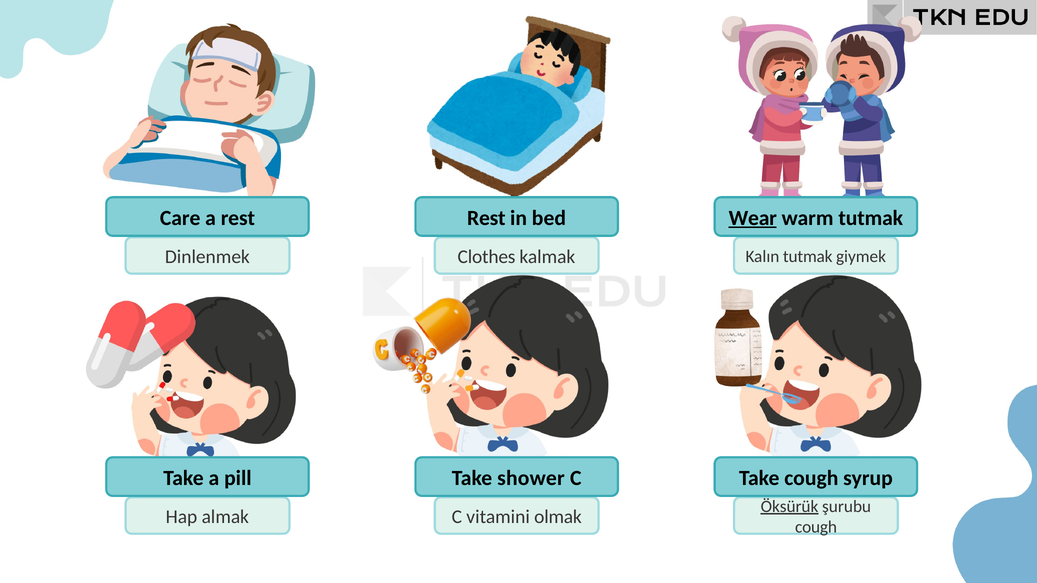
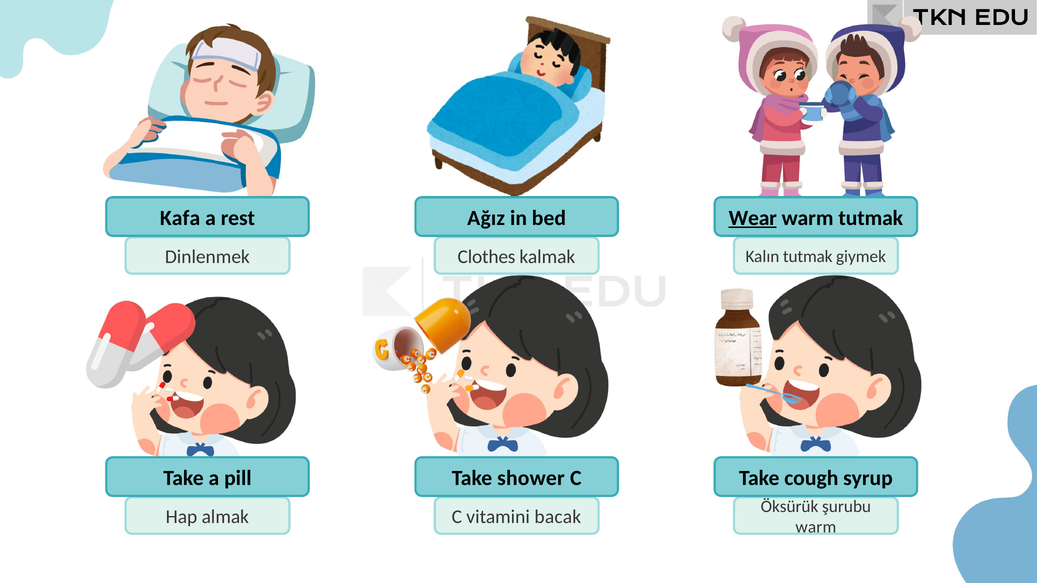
Care: Care -> Kafa (180, 218)
Rest: Rest -> Ağız (486, 218)
Öksürük underline: present -> none (789, 507)
olmak: olmak -> bacak (558, 517)
cough: cough -> warm (816, 527)
